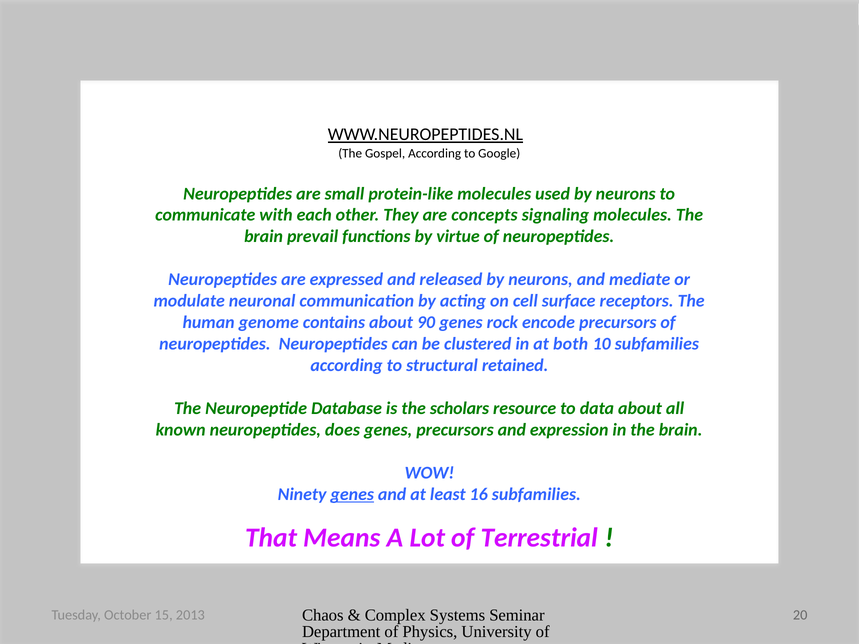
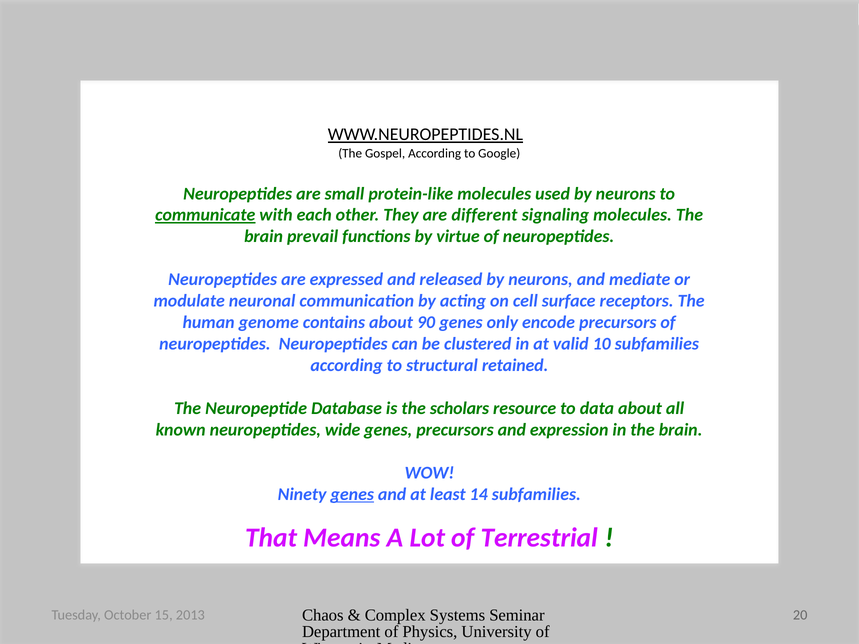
communicate underline: none -> present (205, 215)
concepts: concepts -> different (484, 215)
rock: rock -> only (502, 323)
both: both -> valid (571, 344)
does: does -> wide (343, 430)
16: 16 -> 14 (479, 494)
